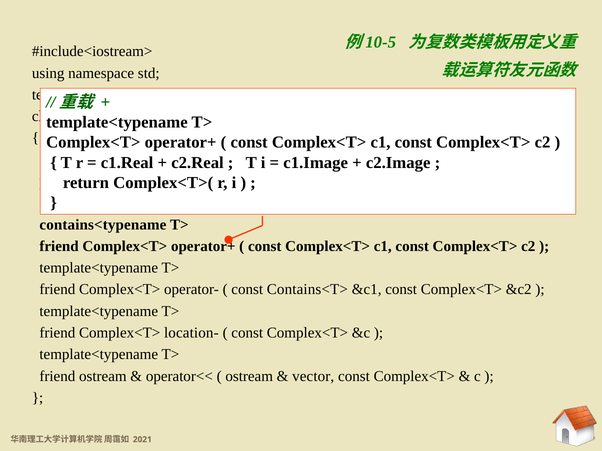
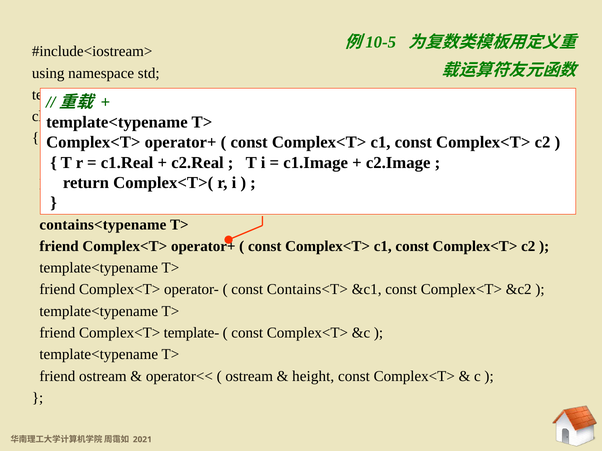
location-: location- -> template- (192, 333)
vector: vector -> height (313, 376)
